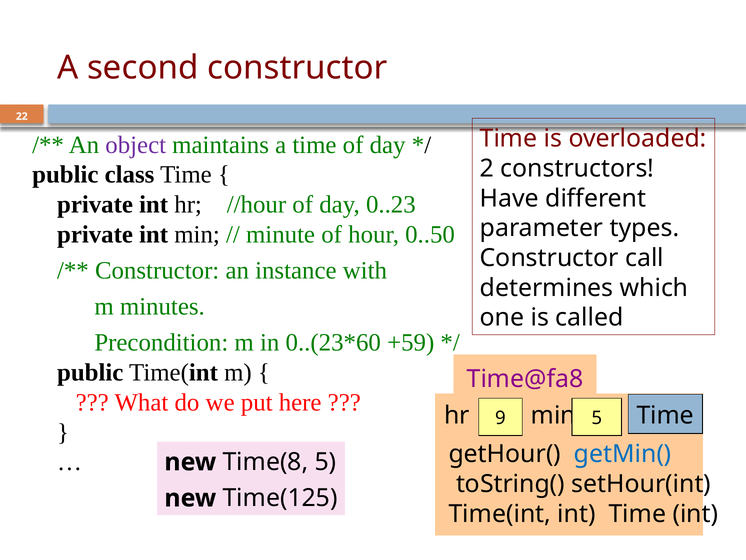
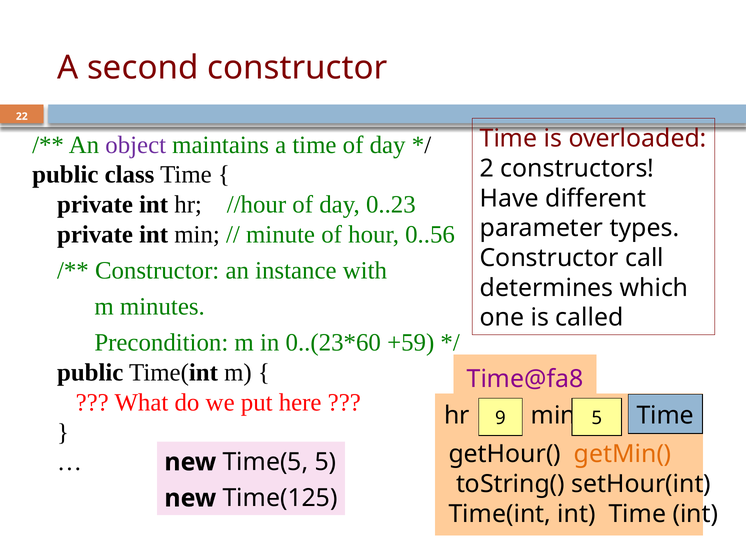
0..50: 0..50 -> 0..56 (430, 234)
getMin( colour: blue -> orange (623, 454)
Time(8: Time(8 -> Time(5 (265, 462)
